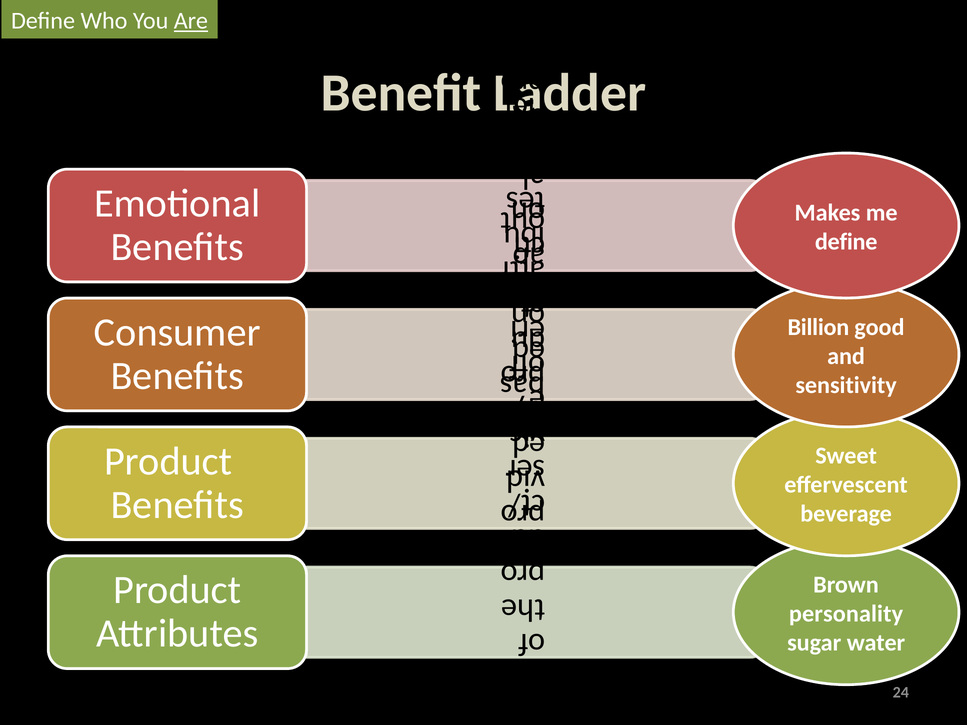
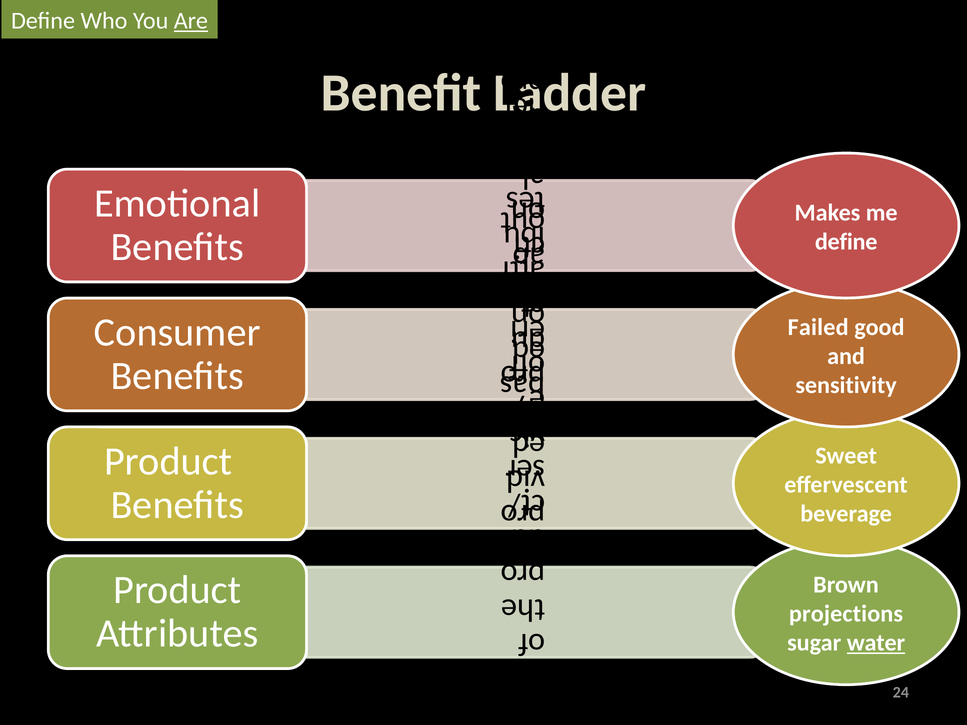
Billion: Billion -> Failed (818, 327)
personality: personality -> projections (846, 614)
water underline: none -> present (876, 643)
